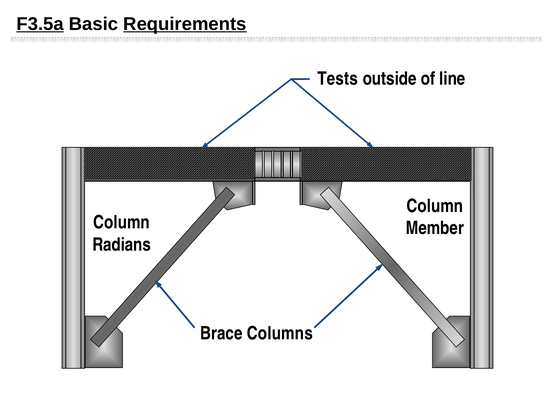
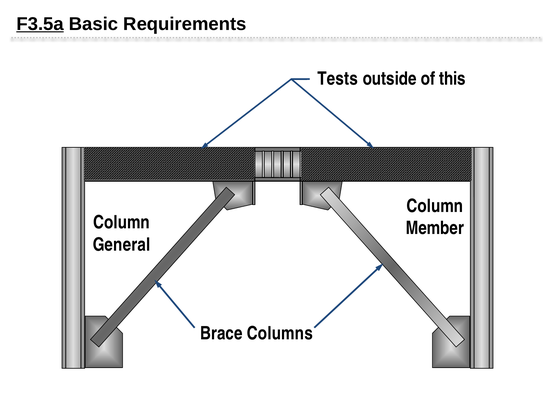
Requirements underline: present -> none (185, 24)
line: line -> this (452, 79)
Radians: Radians -> General (121, 245)
